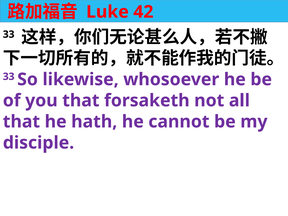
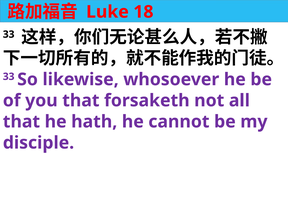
42: 42 -> 18 (143, 12)
